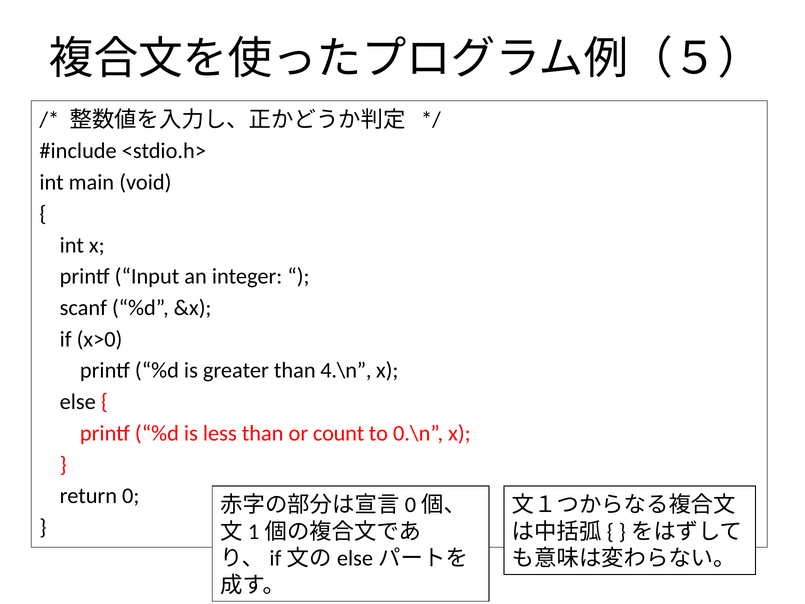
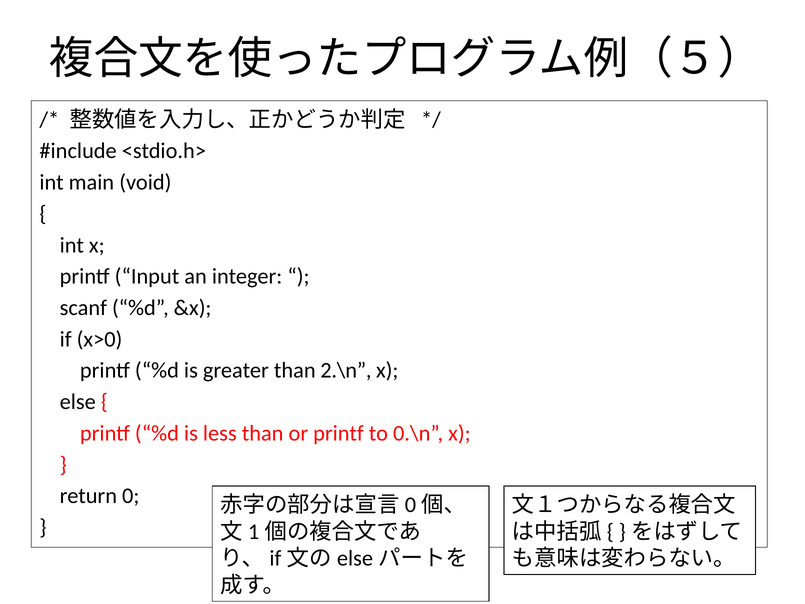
4.\n: 4.\n -> 2.\n (346, 370)
or count: count -> printf (338, 433)
